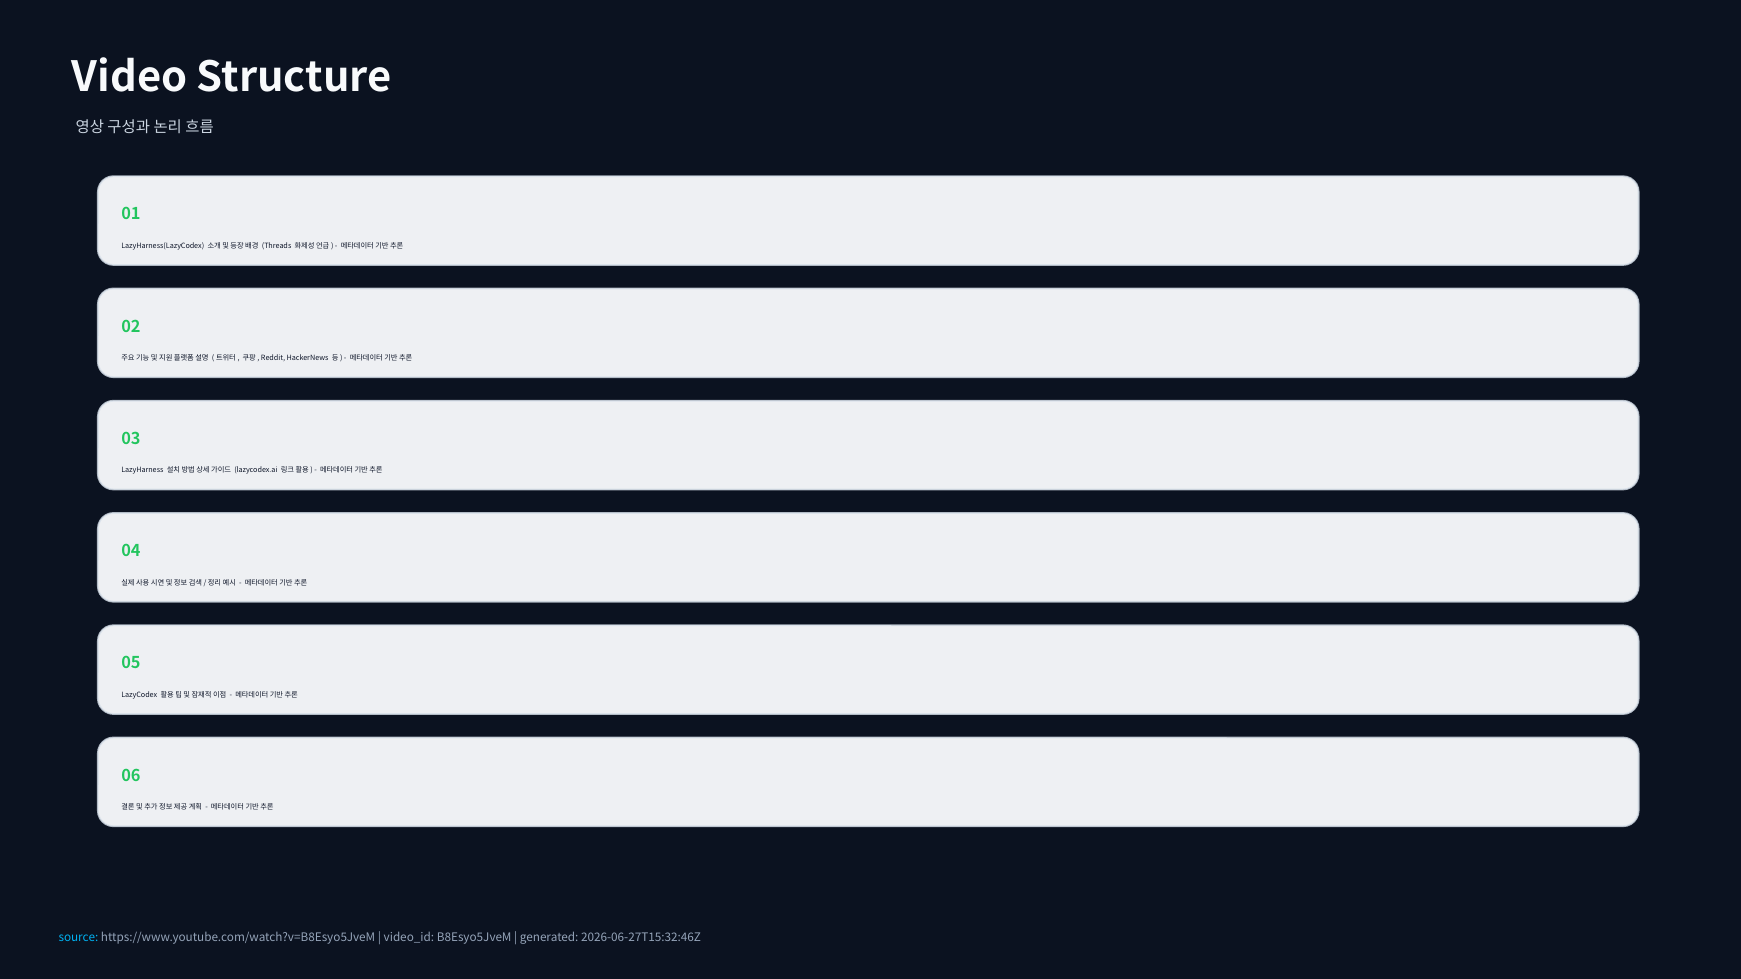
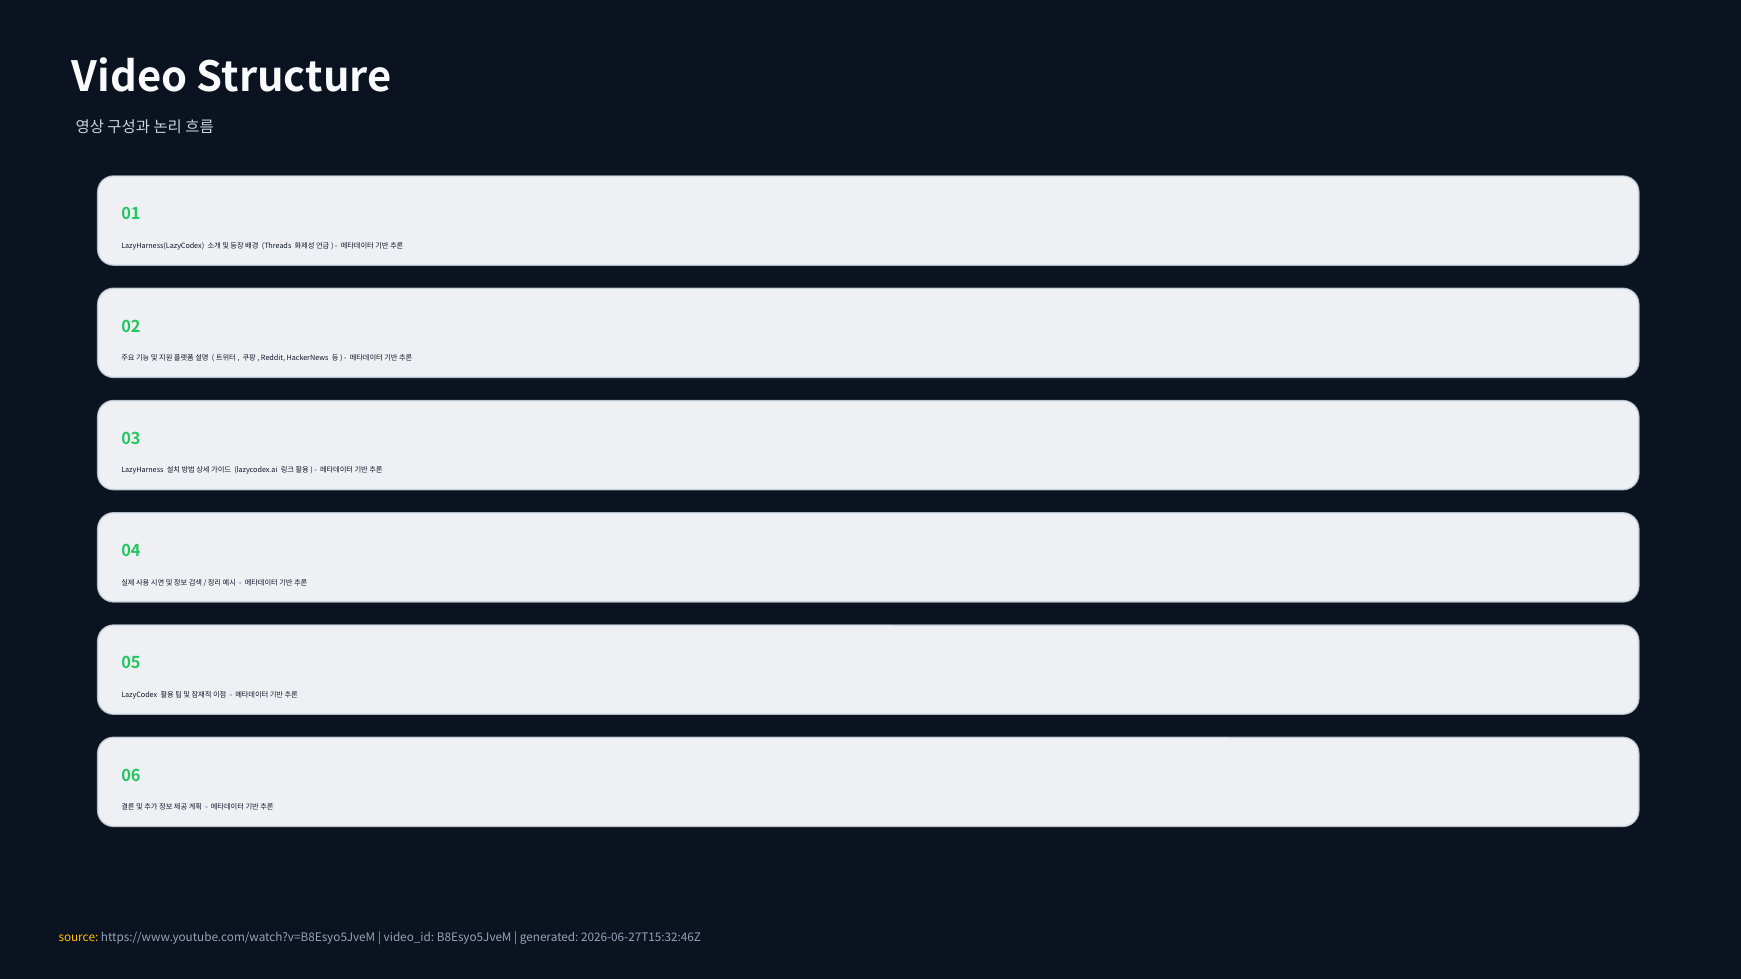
source colour: light blue -> yellow (79, 938)
